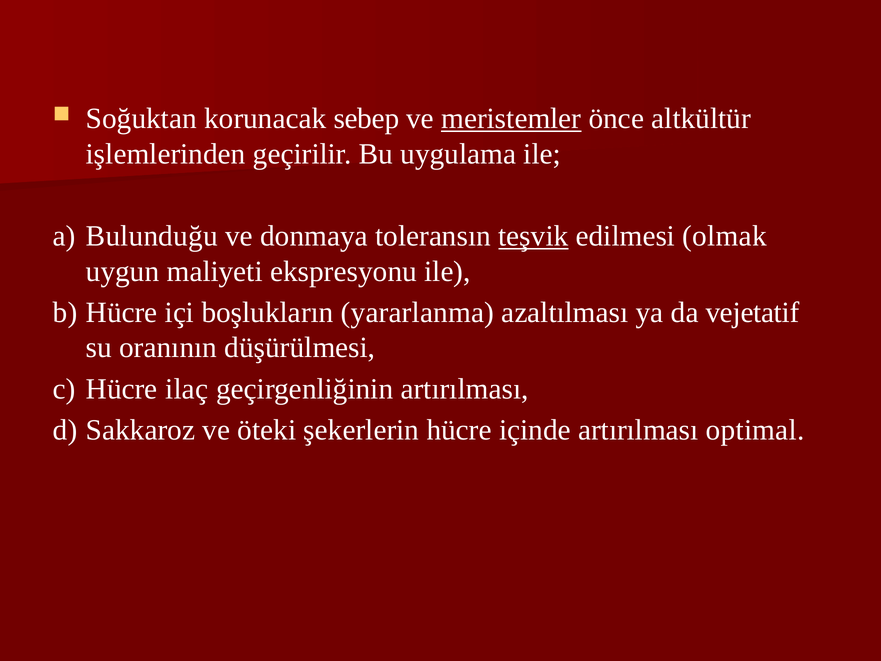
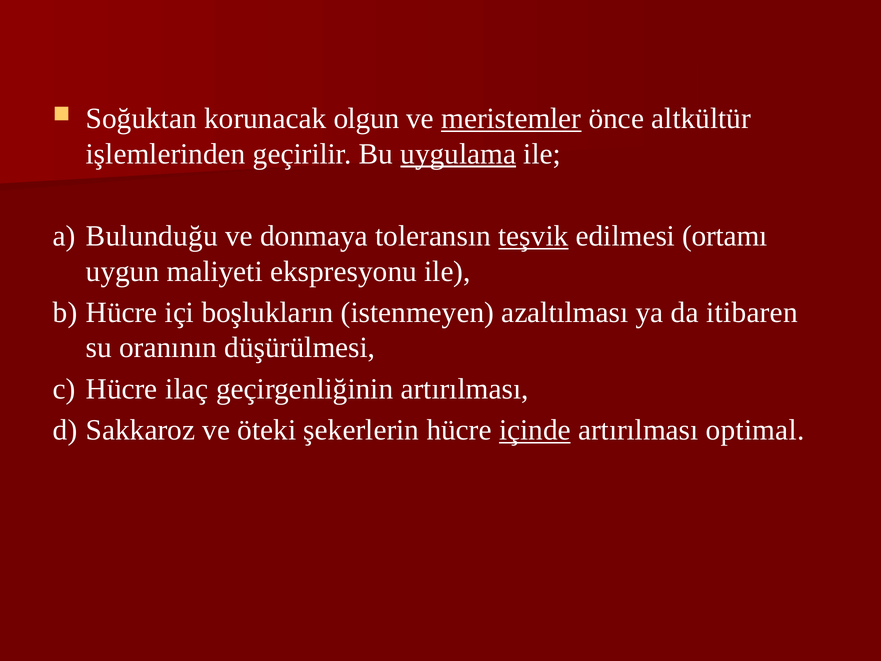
sebep: sebep -> olgun (366, 119)
uygulama underline: none -> present (458, 154)
olmak: olmak -> ortamı (725, 236)
yararlanma: yararlanma -> istenmeyen (418, 312)
vejetatif: vejetatif -> itibaren (752, 312)
içinde underline: none -> present (535, 430)
